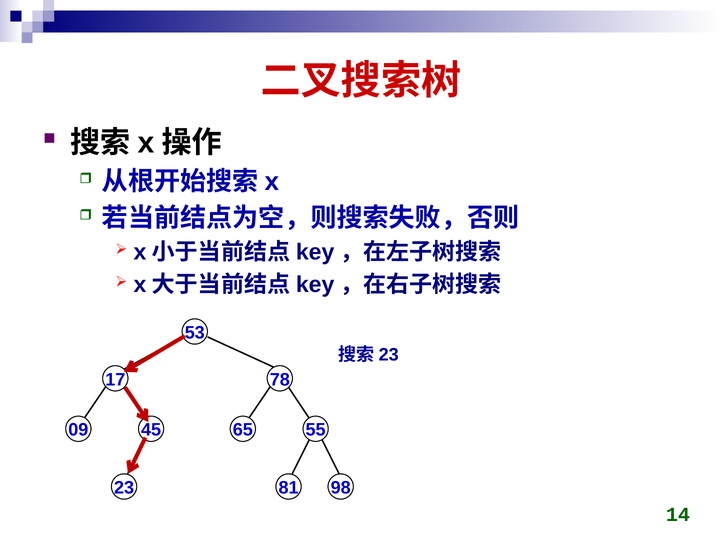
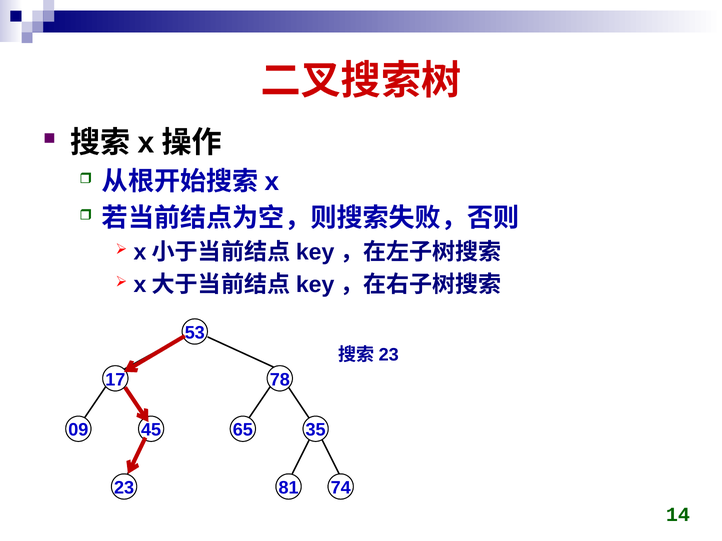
55: 55 -> 35 (316, 430)
98: 98 -> 74 (341, 488)
